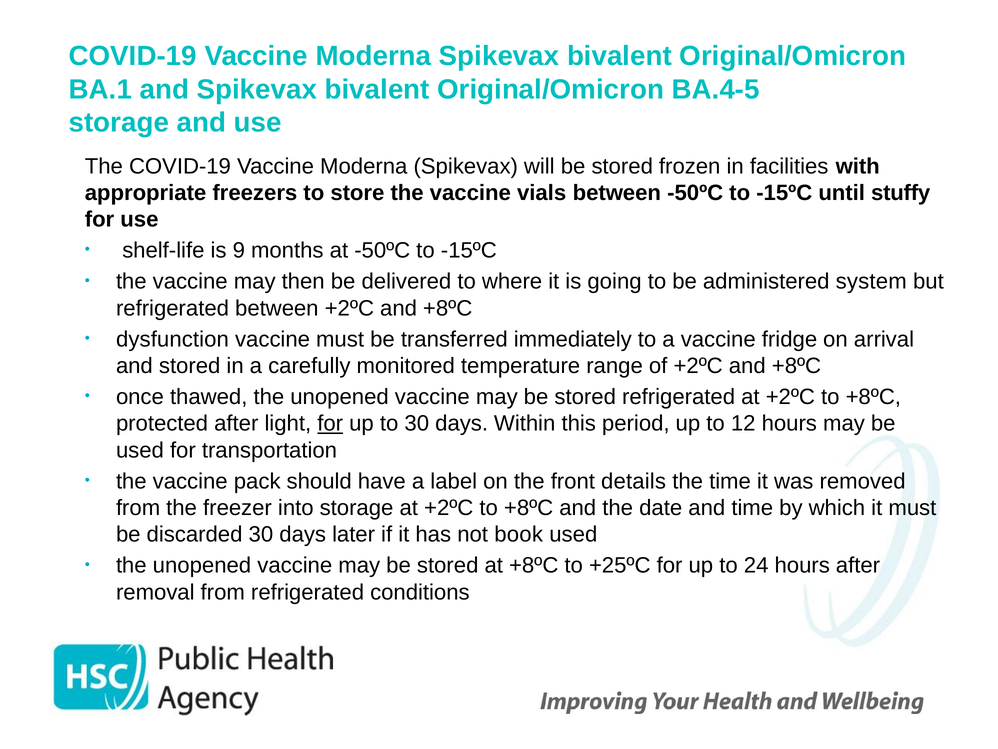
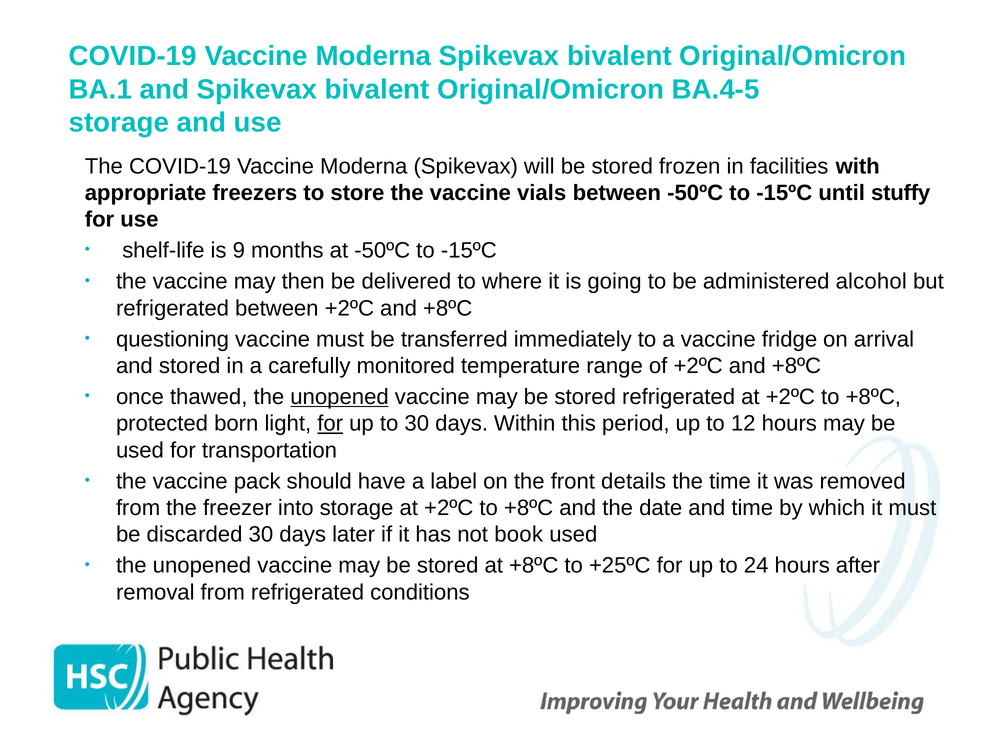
system: system -> alcohol (871, 281)
dysfunction: dysfunction -> questioning (173, 339)
unopened underline: none -> present (340, 397)
protected after: after -> born (236, 423)
